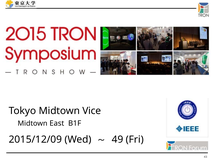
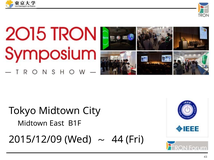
Vice: Vice -> City (92, 111)
49: 49 -> 44 (118, 140)
